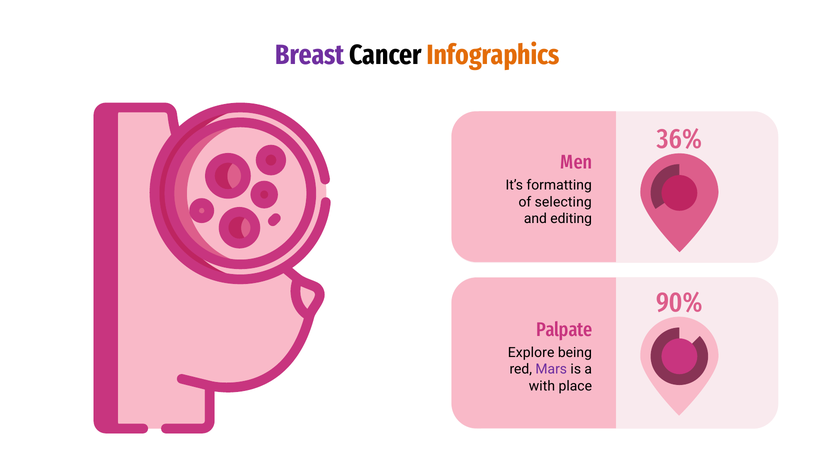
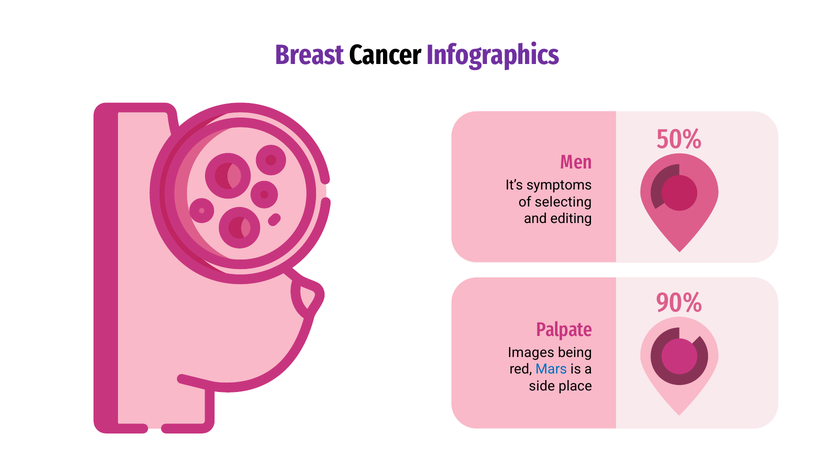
Infographics colour: orange -> purple (493, 55)
36%: 36% -> 50% (679, 139)
formatting: formatting -> symptoms (559, 185)
Explore: Explore -> Images (531, 352)
Mars colour: purple -> blue (551, 369)
with: with -> side (542, 386)
